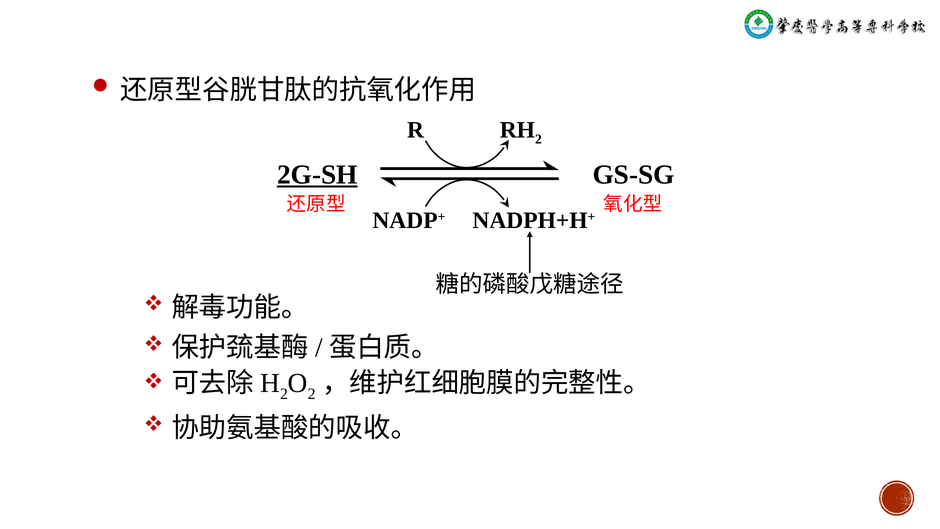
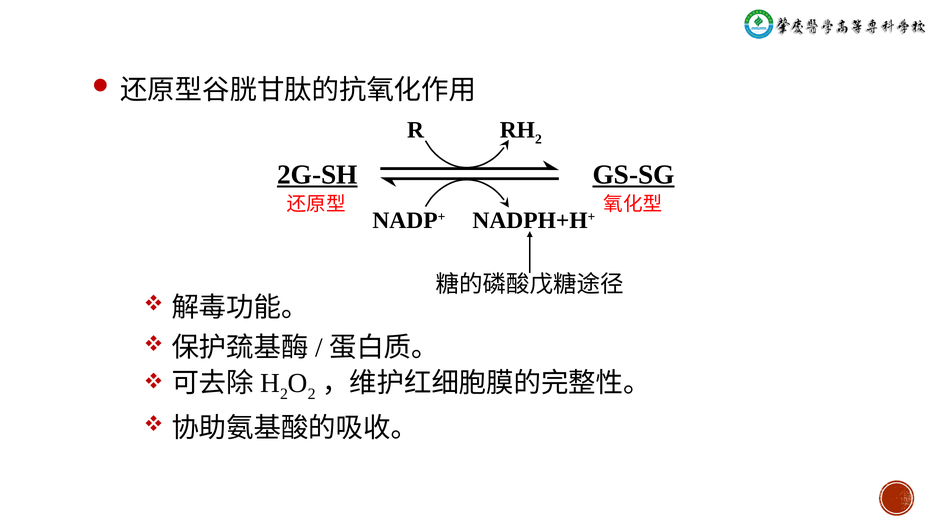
GS-SG underline: none -> present (634, 175)
